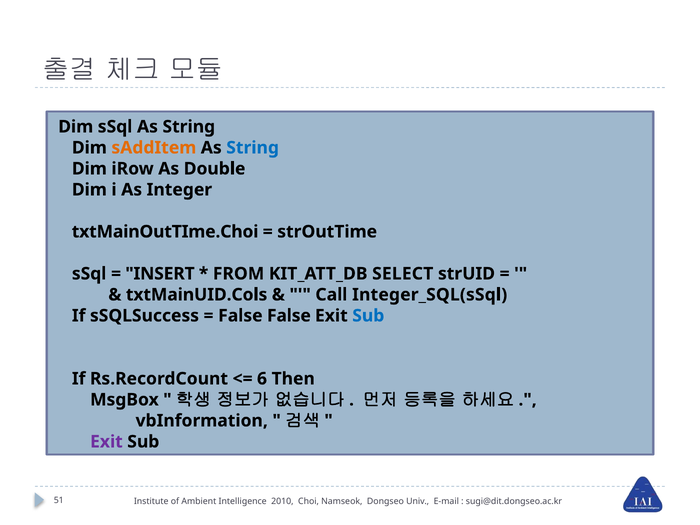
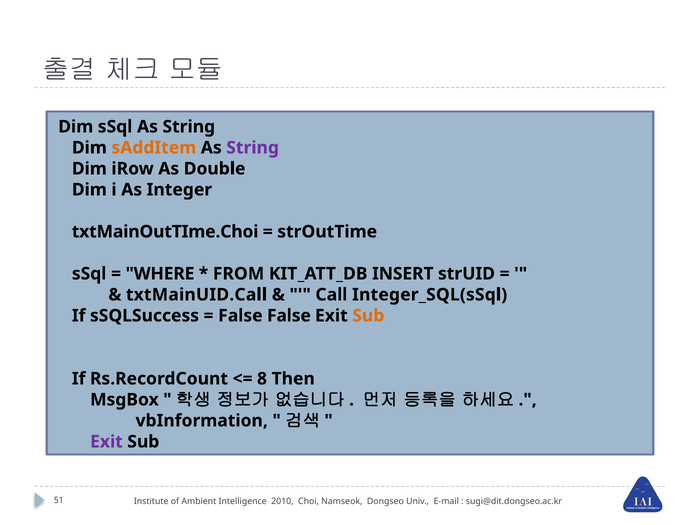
String colour: blue -> purple (253, 148)
INSERT: INSERT -> WHERE (160, 274)
SELECT: SELECT -> INSERT (403, 274)
txtMainUID.Cols: txtMainUID.Cols -> txtMainUID.Call (196, 295)
Sub colour: blue -> orange (368, 316)
6: 6 -> 8 (262, 379)
